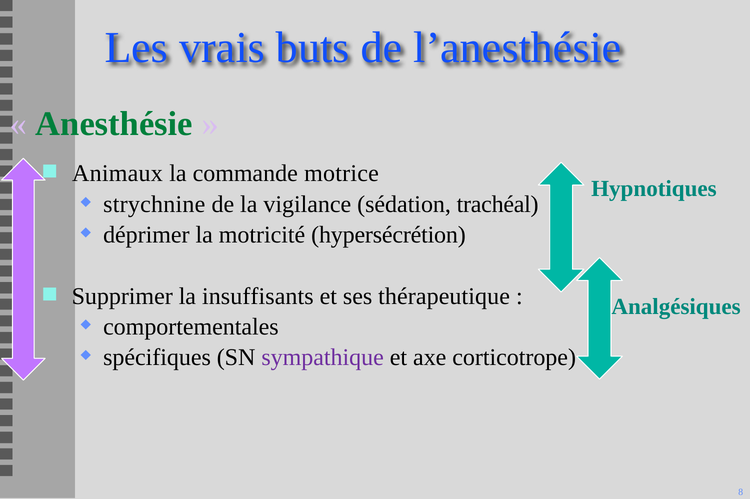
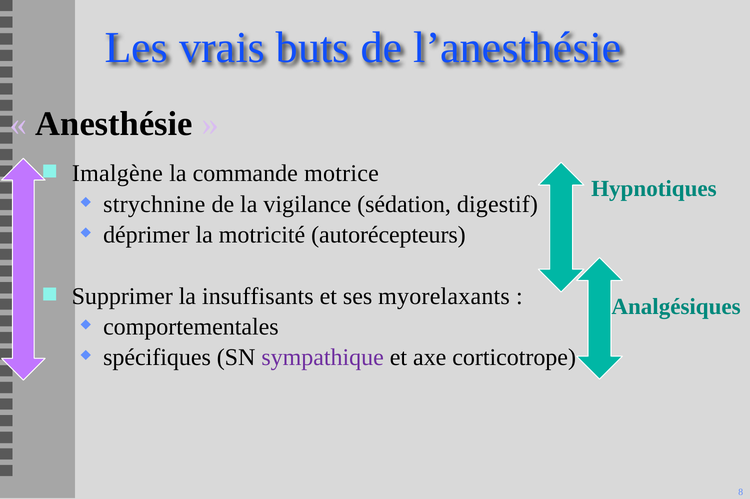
Anesthésie colour: green -> black (114, 124)
Animaux: Animaux -> Imalgène (117, 174)
trachéal: trachéal -> digestif (497, 204)
hypersécrétion: hypersécrétion -> autorécepteurs (388, 235)
thérapeutique: thérapeutique -> myorelaxants (444, 296)
